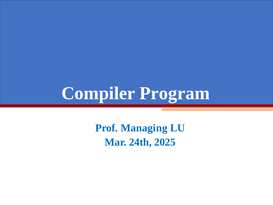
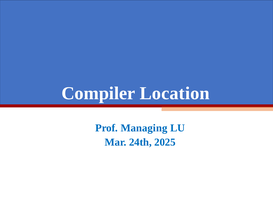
Program: Program -> Location (175, 93)
